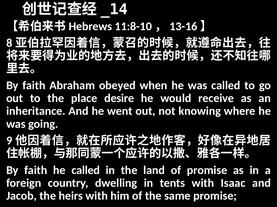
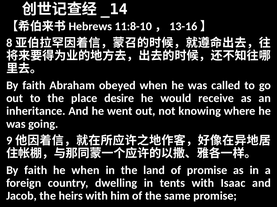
he called: called -> when (86, 171)
